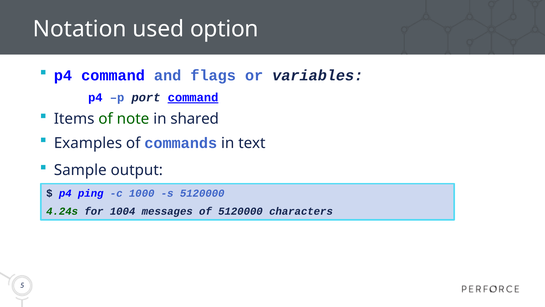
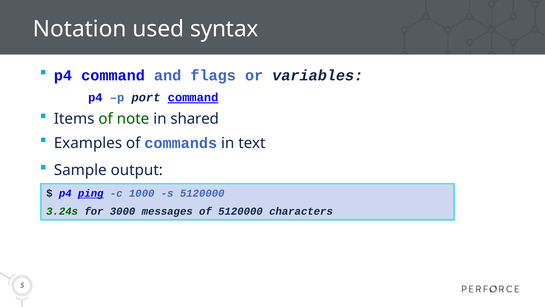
option: option -> syntax (224, 29)
ping underline: none -> present (91, 193)
4.24s: 4.24s -> 3.24s (62, 211)
1004: 1004 -> 3000 (123, 211)
